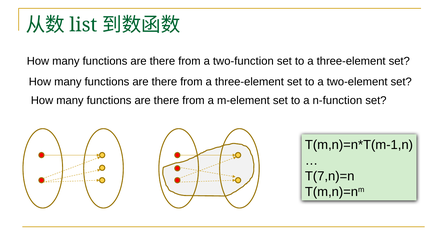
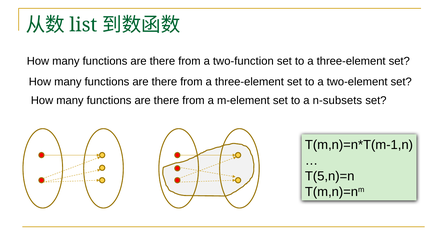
n-function: n-function -> n-subsets (337, 100)
T(7,n)=n: T(7,n)=n -> T(5,n)=n (330, 176)
